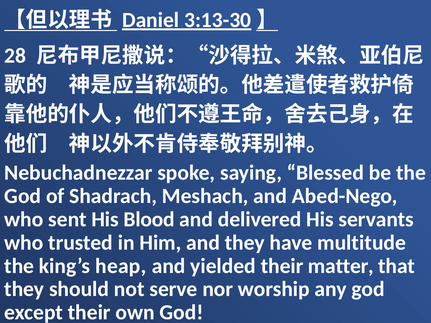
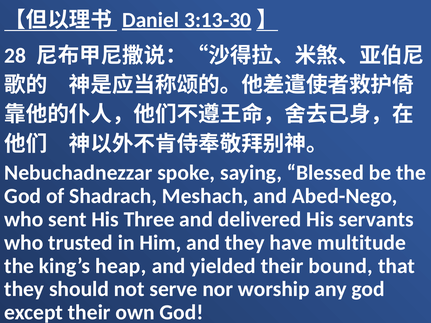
Blood: Blood -> Three (149, 220)
matter: matter -> bound (341, 266)
